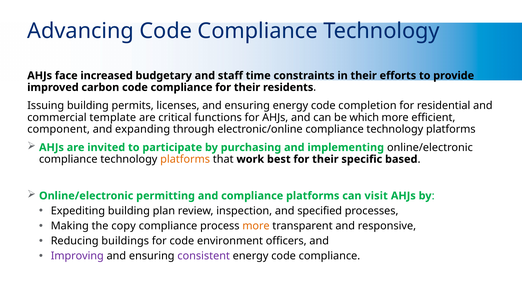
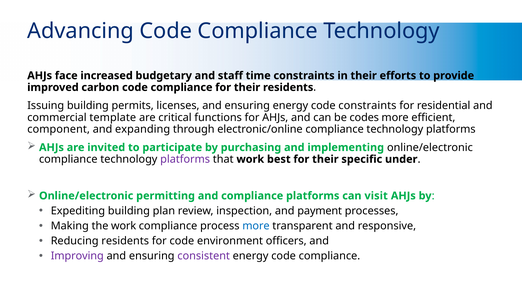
code completion: completion -> constraints (367, 106)
which: which -> codes (364, 117)
platforms colour: orange -> purple (185, 159)
based: based -> under (401, 159)
specified: specified -> payment (320, 211)
the copy: copy -> work (124, 226)
more colour: orange -> blue (256, 226)
Reducing buildings: buildings -> residents (125, 241)
